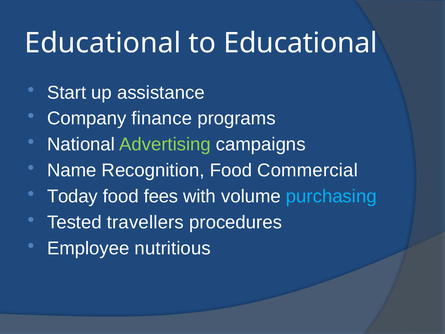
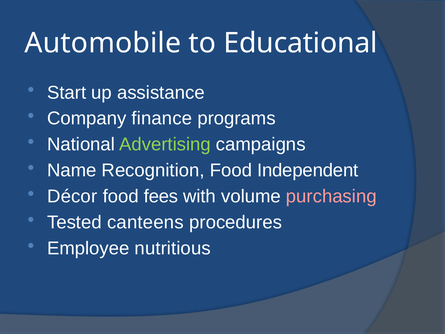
Educational: Educational -> Automobile (103, 43)
Commercial: Commercial -> Independent (308, 170)
Today: Today -> Décor (72, 196)
purchasing colour: light blue -> pink (331, 196)
travellers: travellers -> canteens (145, 222)
